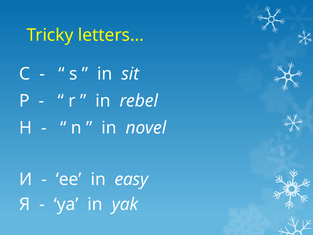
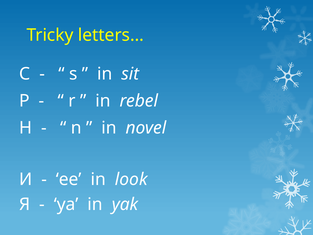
easy: easy -> look (131, 179)
